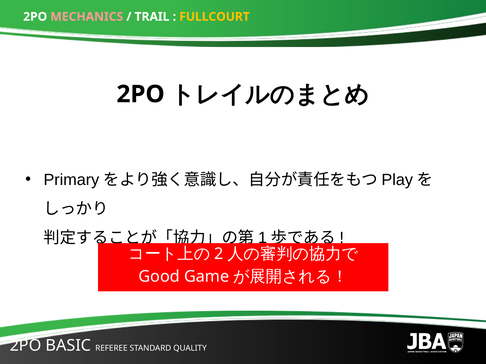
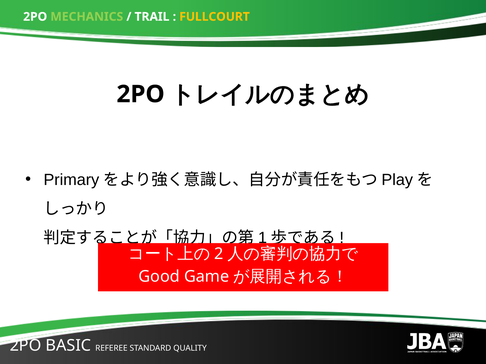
MECHANICS colour: pink -> light green (87, 17)
